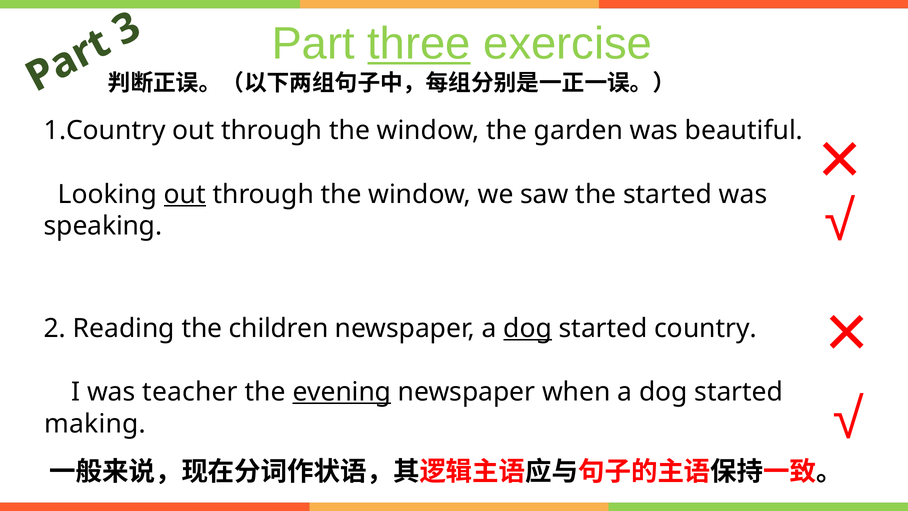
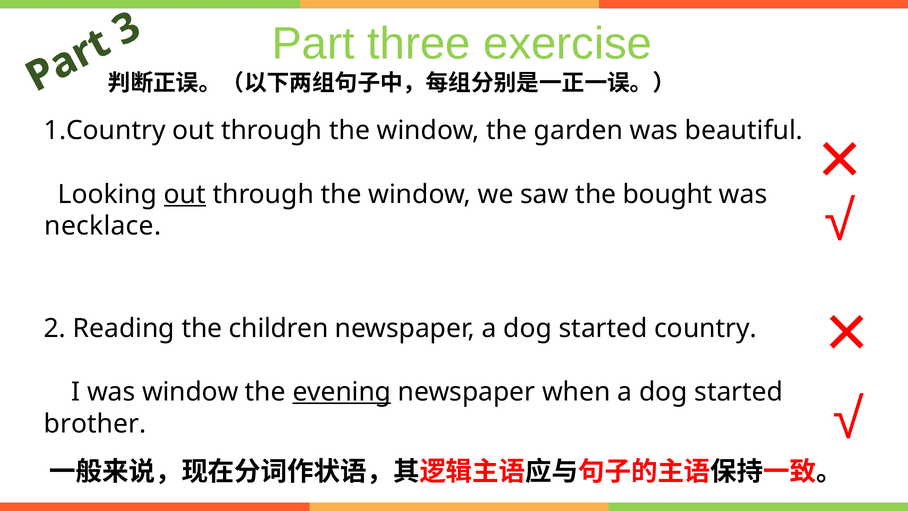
three underline: present -> none (419, 44)
the started: started -> bought (668, 194)
speaking: speaking -> necklace (103, 226)
dog underline: present -> none (528, 328)
was teacher: teacher -> window (190, 392)
making: making -> brother (95, 424)
